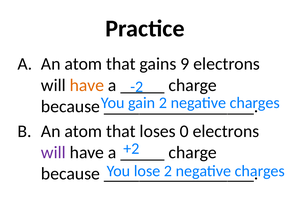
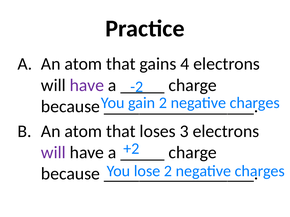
9: 9 -> 4 (185, 64)
have colour: orange -> purple (87, 85)
0: 0 -> 3 (184, 132)
